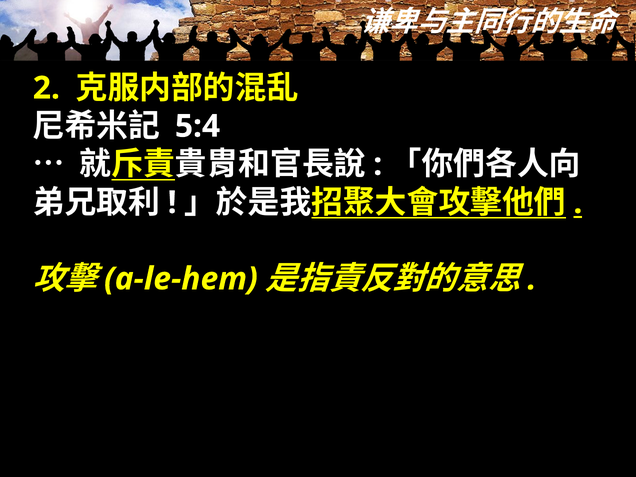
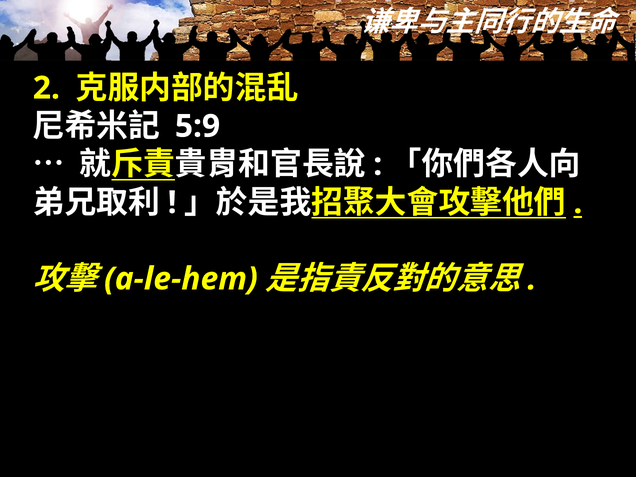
5:4: 5:4 -> 5:9 (198, 126)
